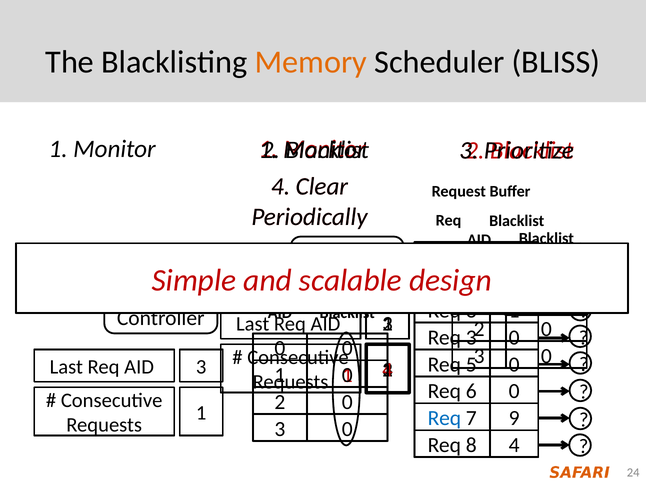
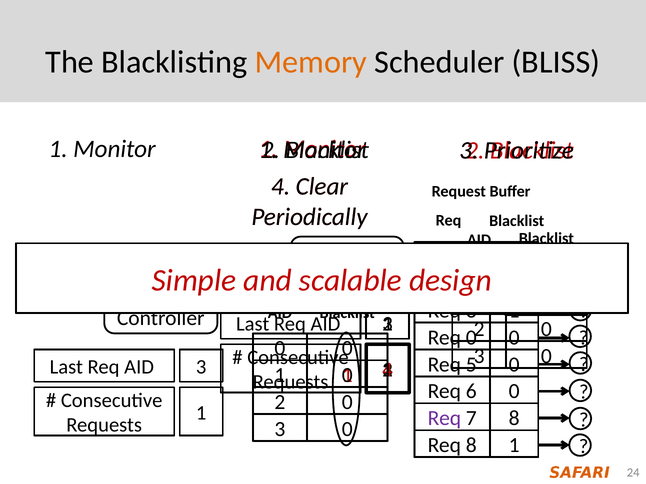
3: 3 -> 0 (471, 338)
Req colour: blue -> purple (444, 419)
7 9: 9 -> 8 (514, 419)
8 4: 4 -> 1 (514, 446)
